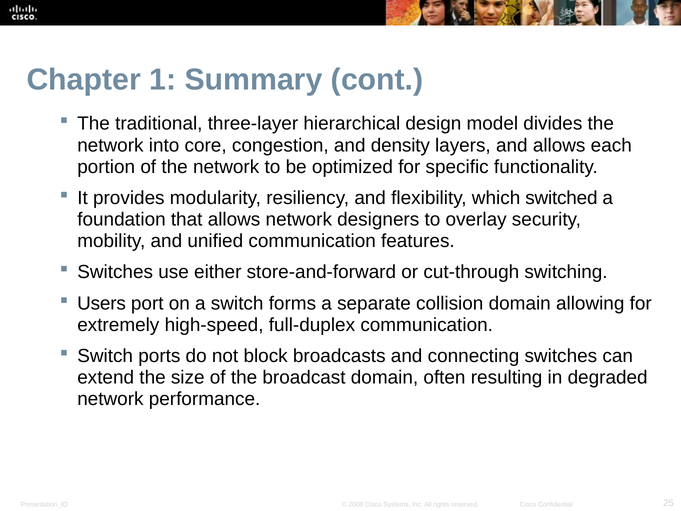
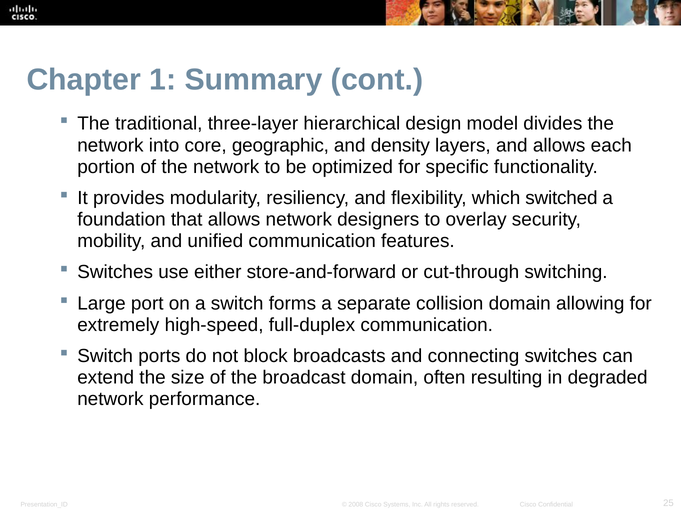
congestion: congestion -> geographic (280, 145)
Users: Users -> Large (101, 303)
